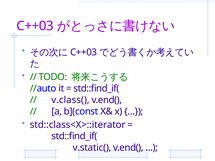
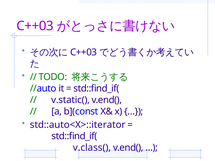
v.class(: v.class( -> v.static( (71, 100)
std::class<X>::iterator: std::class<X>::iterator -> std::auto<X>::iterator (78, 125)
v.static(: v.static( -> v.class( (92, 148)
